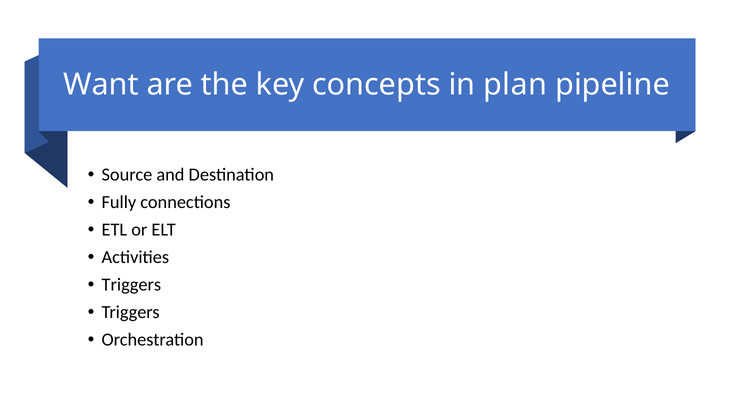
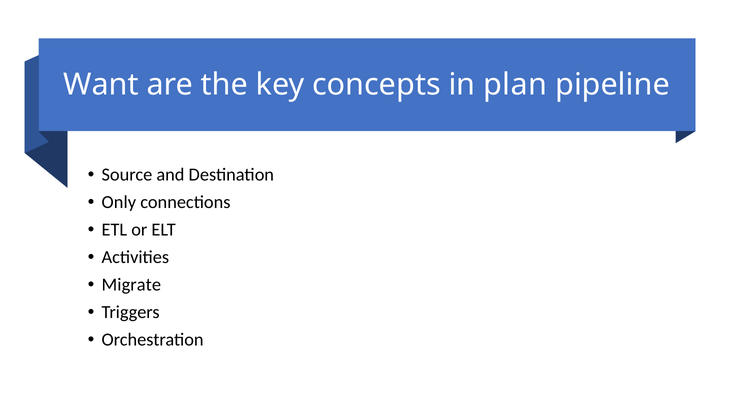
Fully: Fully -> Only (119, 202)
Triggers: Triggers -> Migrate (131, 285)
